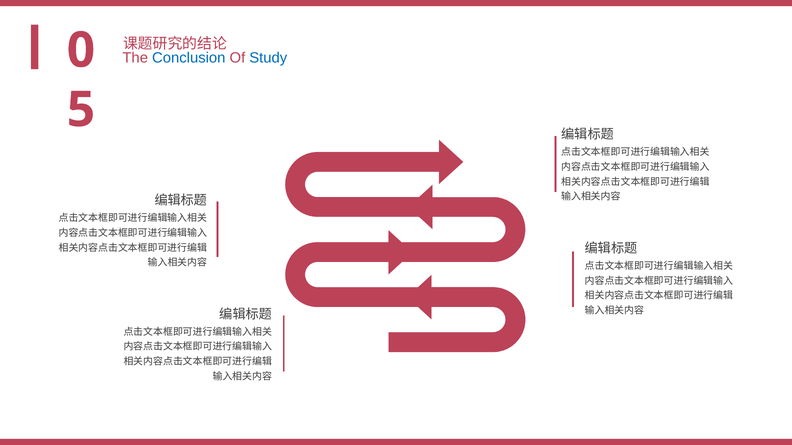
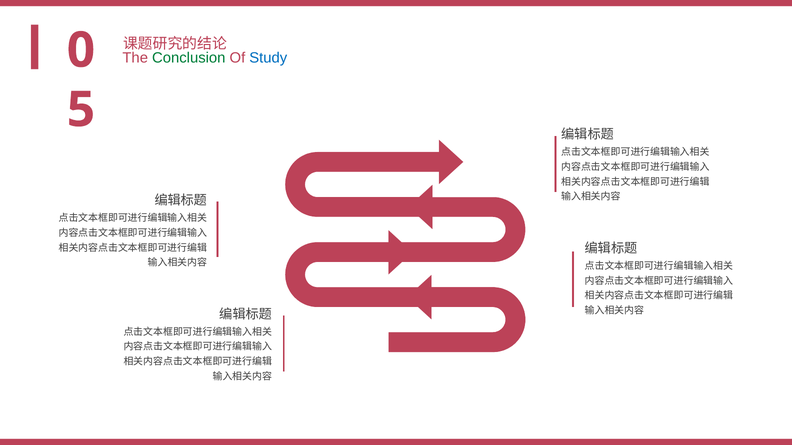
Conclusion colour: blue -> green (189, 58)
